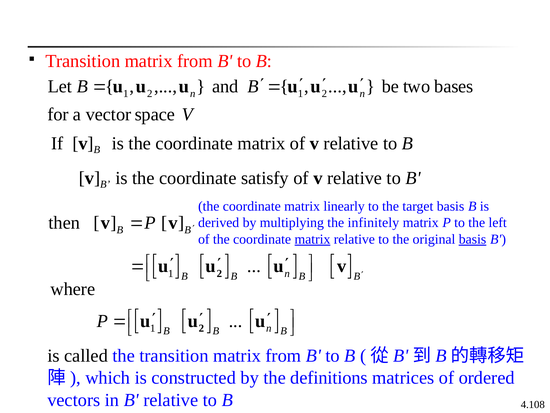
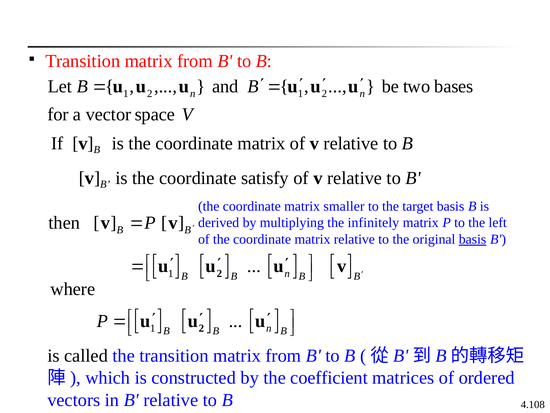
linearly: linearly -> smaller (344, 206)
matrix underline: present -> none (312, 239)
definitions: definitions -> coefficient (329, 377)
